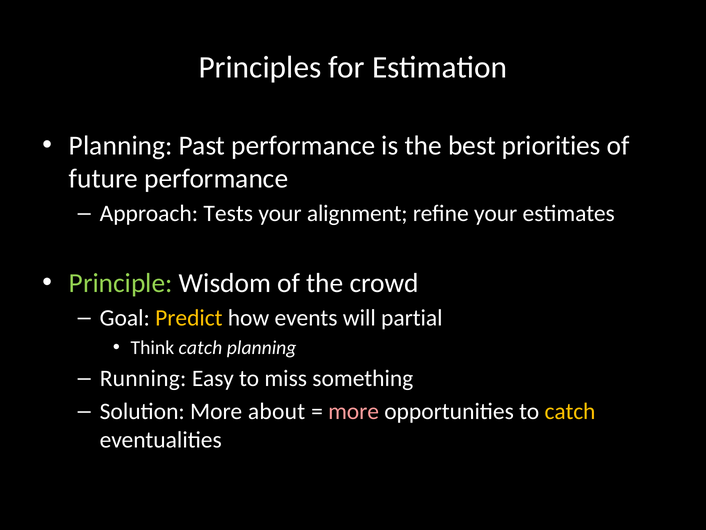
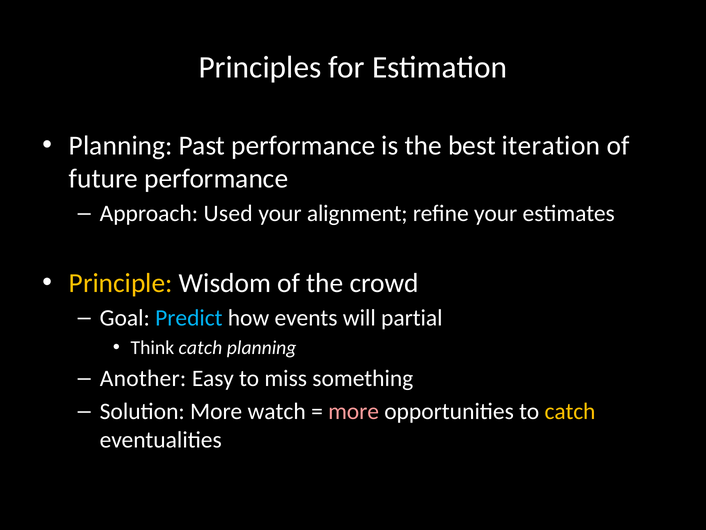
priorities: priorities -> iteration (551, 145)
Tests: Tests -> Used (228, 213)
Principle colour: light green -> yellow (121, 283)
Predict colour: yellow -> light blue (189, 318)
Running: Running -> Another (143, 378)
about: about -> watch (277, 411)
